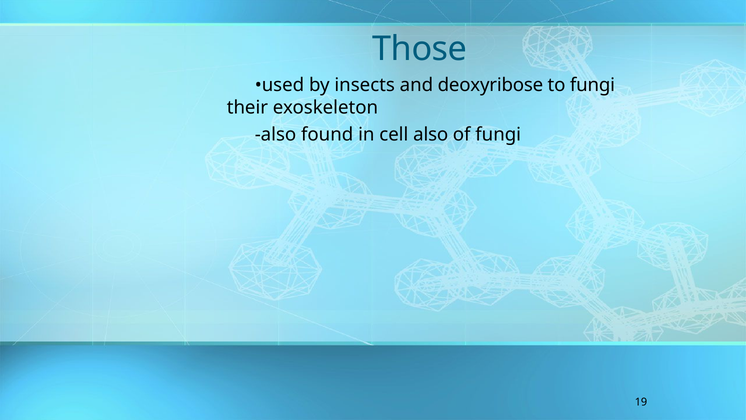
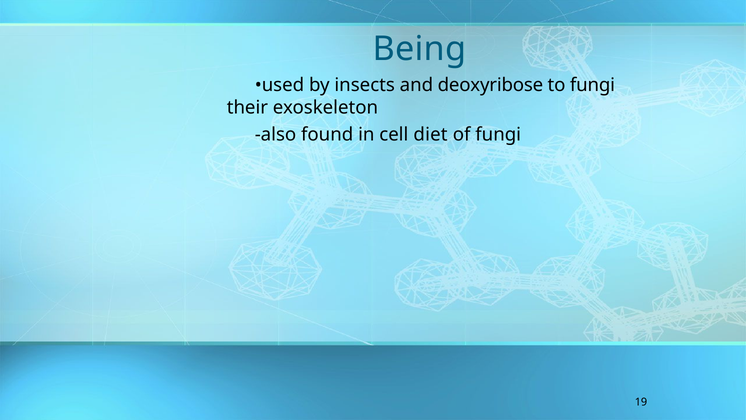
Those: Those -> Being (419, 49)
cell also: also -> diet (431, 135)
